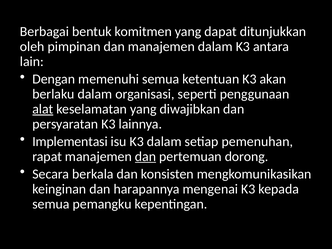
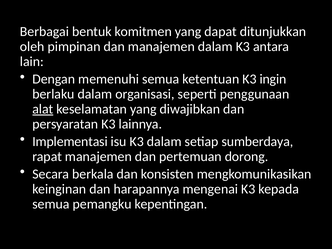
akan: akan -> ingin (273, 79)
pemenuhan: pemenuhan -> sumberdaya (257, 142)
dan underline: present -> none (146, 156)
